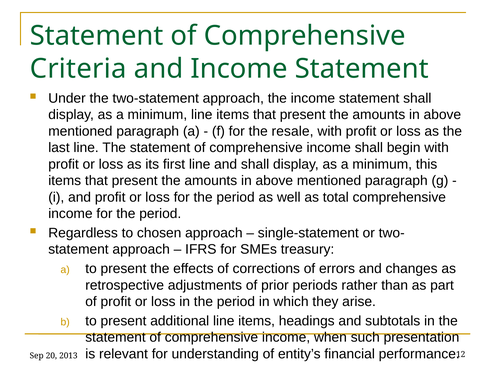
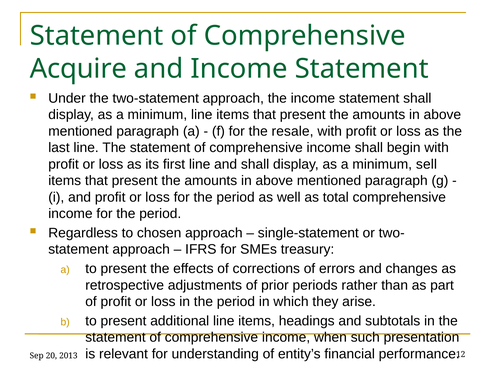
Criteria: Criteria -> Acquire (78, 69)
this: this -> sell (427, 164)
